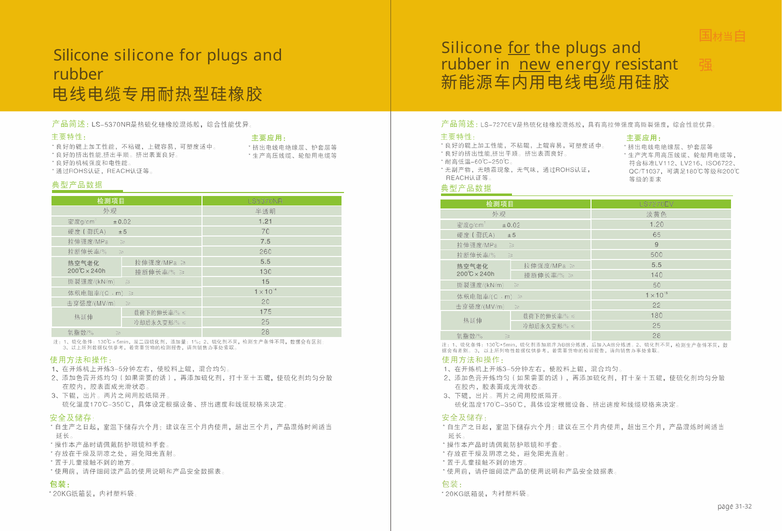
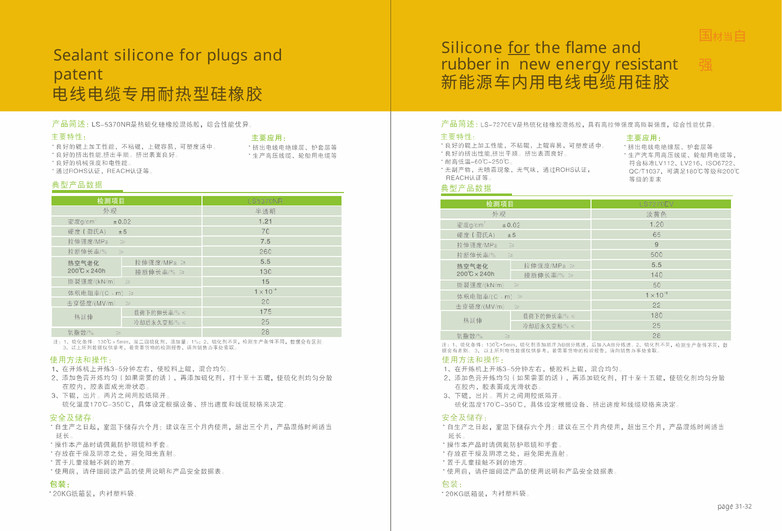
the plugs: plugs -> ﬂame (586, 48)
Silicone: Silicone -> Sealant (81, 56)
new underline: present -> none (535, 65)
rubber: rubber -> patent (78, 75)
